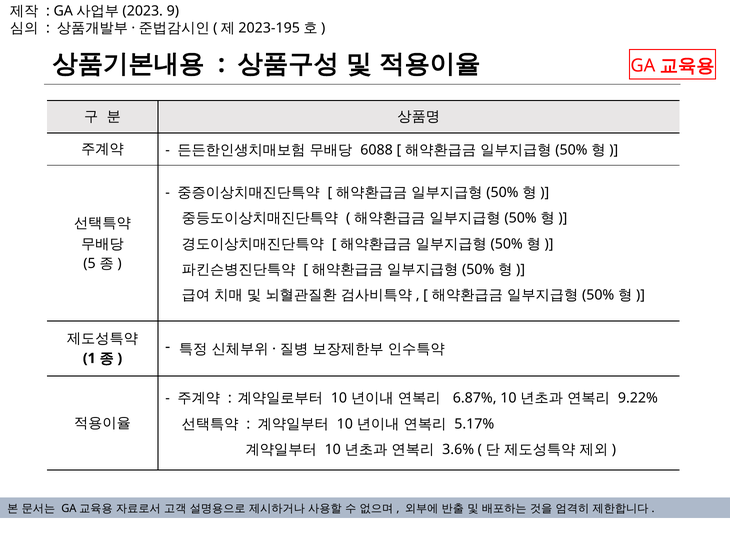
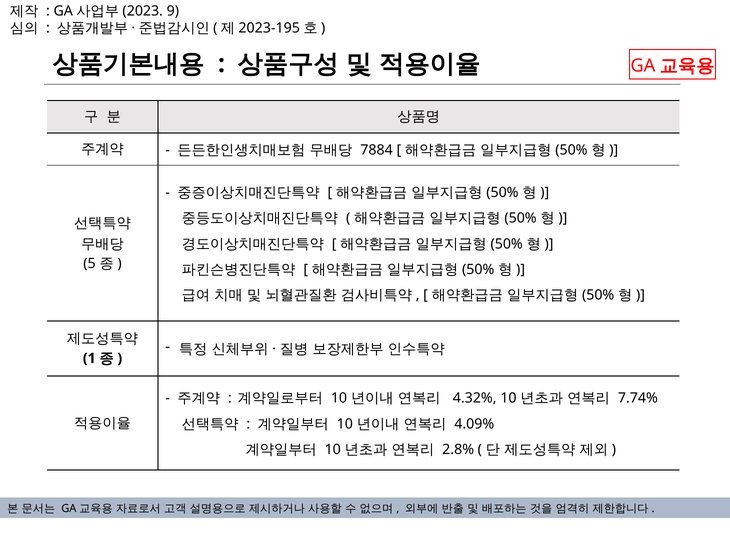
6088: 6088 -> 7884 (377, 150)
6.87%: 6.87% -> 4.32% (475, 398)
9.22%: 9.22% -> 7.74% (638, 398)
5.17%: 5.17% -> 4.09% (474, 423)
3.6%: 3.6% -> 2.8% (458, 449)
